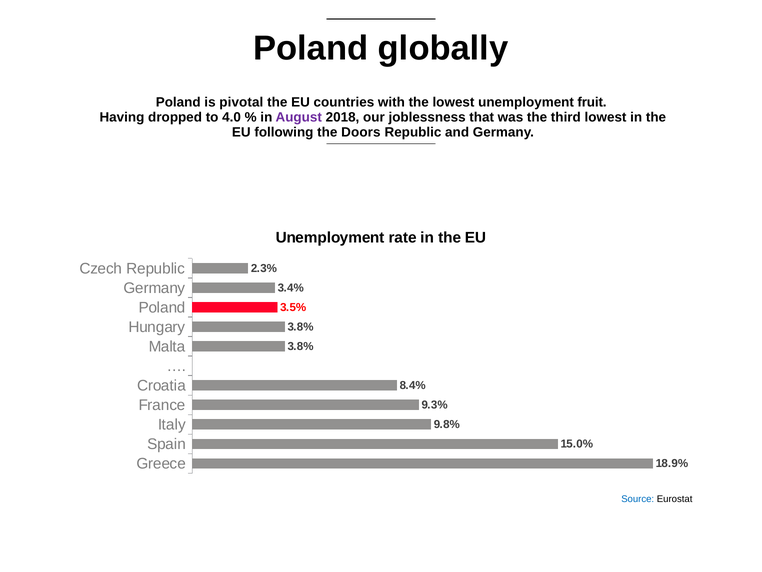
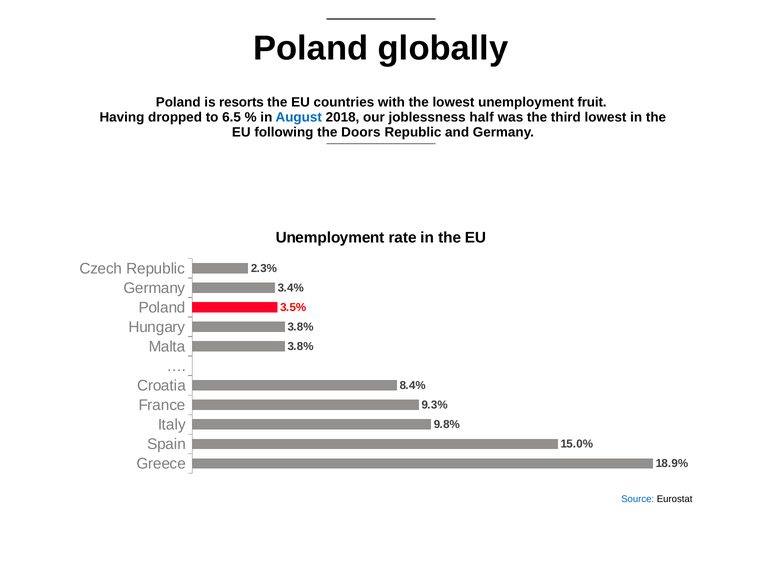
pivotal: pivotal -> resorts (241, 102)
4.0: 4.0 -> 6.5 (232, 117)
August colour: purple -> blue (299, 117)
that: that -> half (482, 117)
